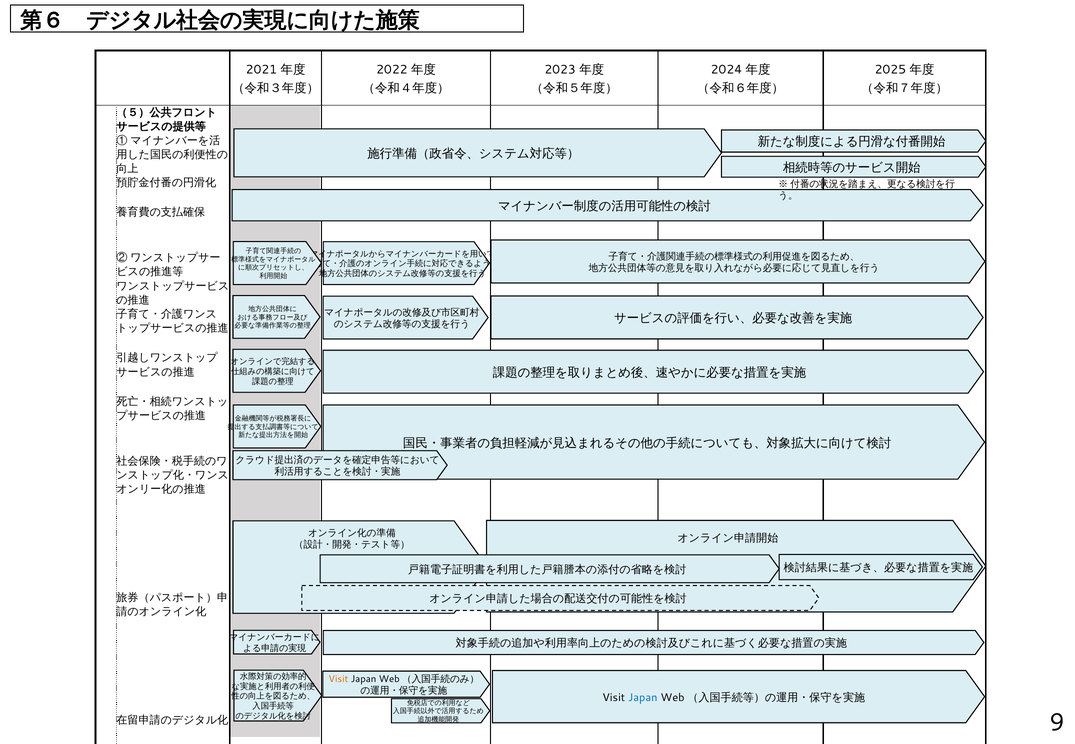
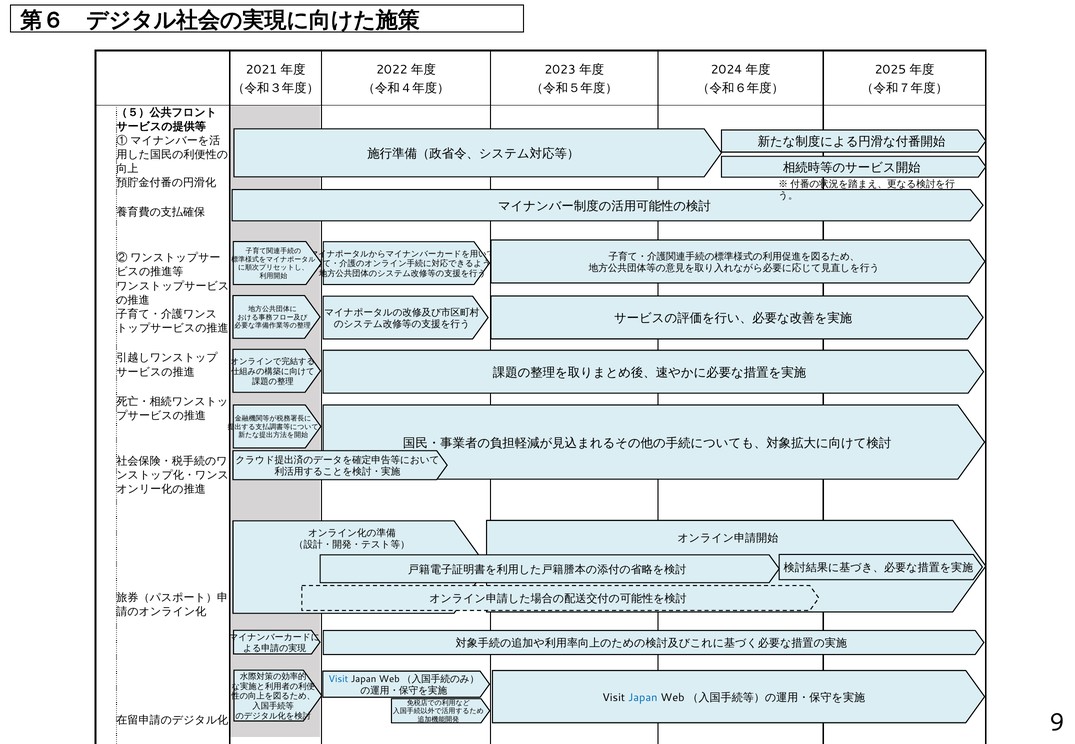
Visit colour: orange -> blue (338, 679)
